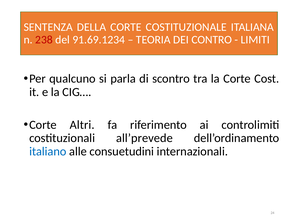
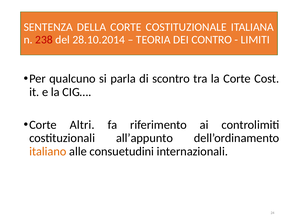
91.69.1234: 91.69.1234 -> 28.10.2014 (99, 40)
all’prevede: all’prevede -> all’appunto (145, 138)
italiano colour: blue -> orange (48, 151)
